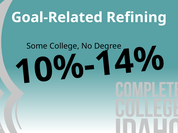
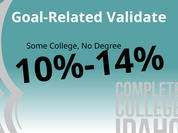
Refining: Refining -> Validate (136, 17)
